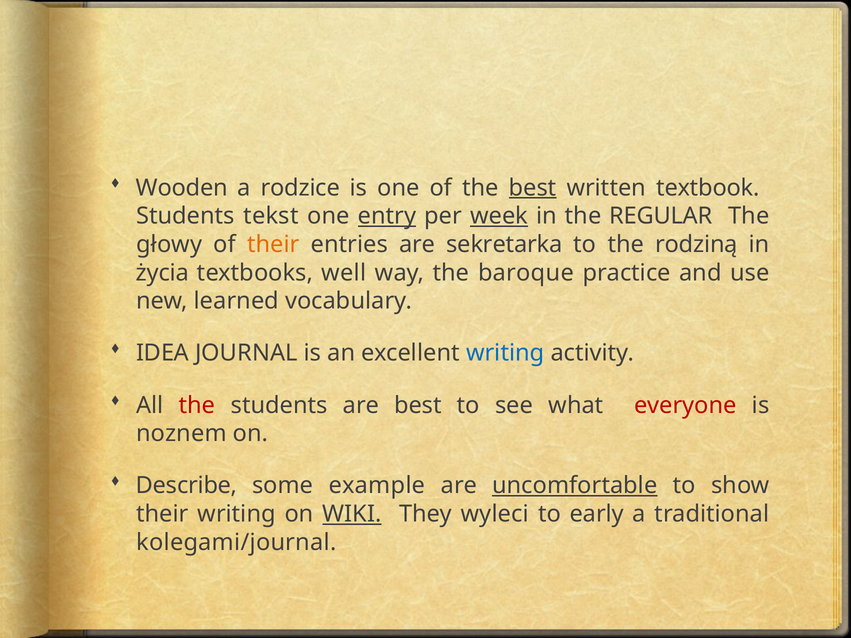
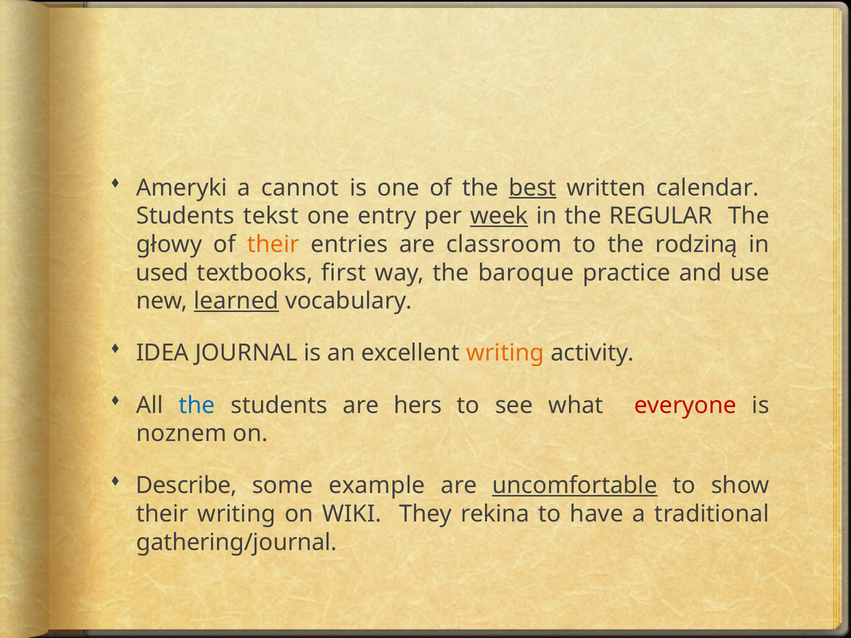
Wooden: Wooden -> Ameryki (182, 188)
rodzice: rodzice -> cannot (300, 188)
textbook: textbook -> calendar (708, 188)
entry underline: present -> none (387, 216)
sekretarka: sekretarka -> classroom (504, 245)
życia: życia -> used (162, 273)
well: well -> first (344, 273)
learned underline: none -> present (236, 301)
writing colour: blue -> orange (505, 353)
the colour: red -> blue (197, 405)
are best: best -> hers (418, 405)
WIKI underline: present -> none (352, 514)
wyleci: wyleci -> rekina (495, 514)
early: early -> have (597, 514)
kolegami/journal: kolegami/journal -> gathering/journal (237, 543)
